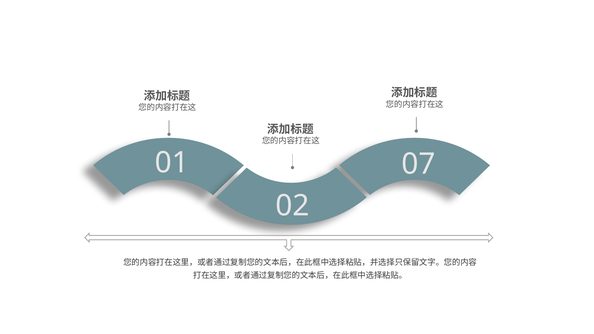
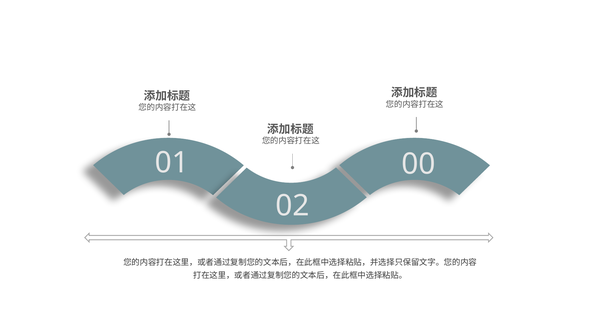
07: 07 -> 00 (418, 164)
